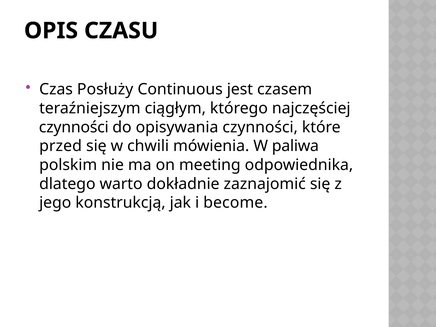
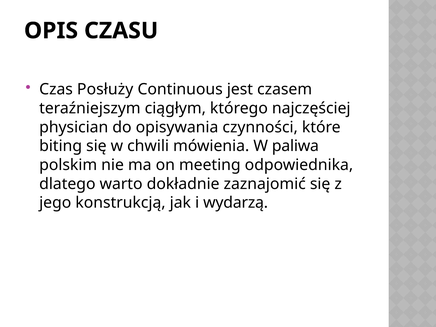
czynności: czynności -> physician (74, 127)
przed: przed -> biting (61, 146)
become: become -> wydarzą (236, 203)
